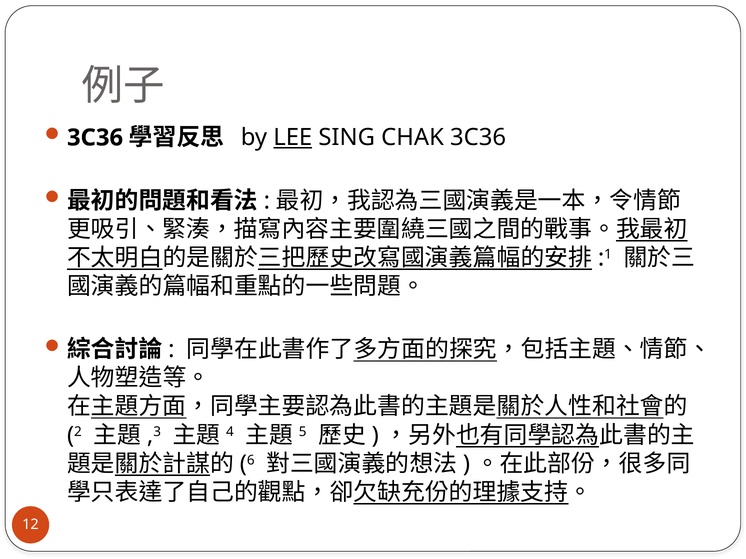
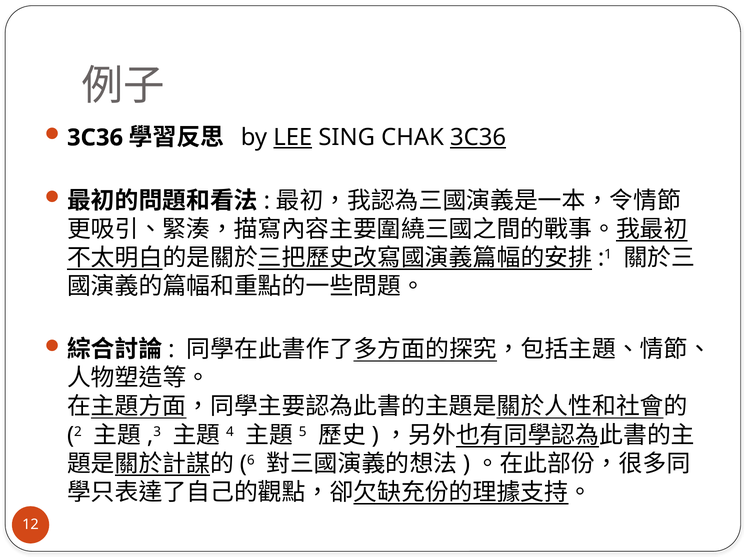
3C36 underline: none -> present (478, 138)
